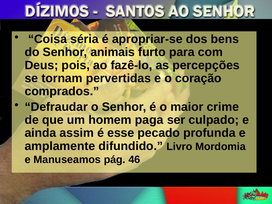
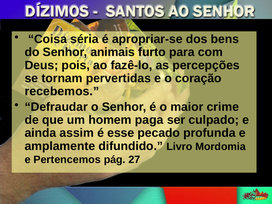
comprados: comprados -> recebemos (62, 91)
Manuseamos: Manuseamos -> Pertencemos (67, 160)
46: 46 -> 27 (134, 160)
